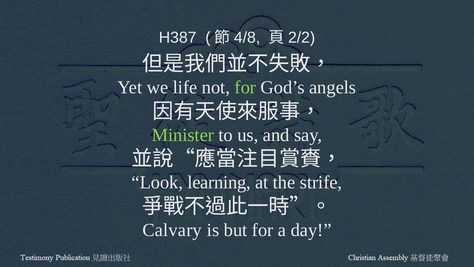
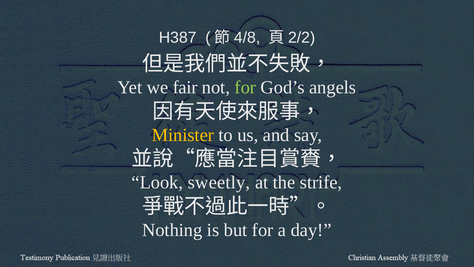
life: life -> fair (185, 87)
Minister colour: light green -> yellow (183, 135)
learning: learning -> sweetly (219, 182)
Calvary: Calvary -> Nothing (172, 230)
